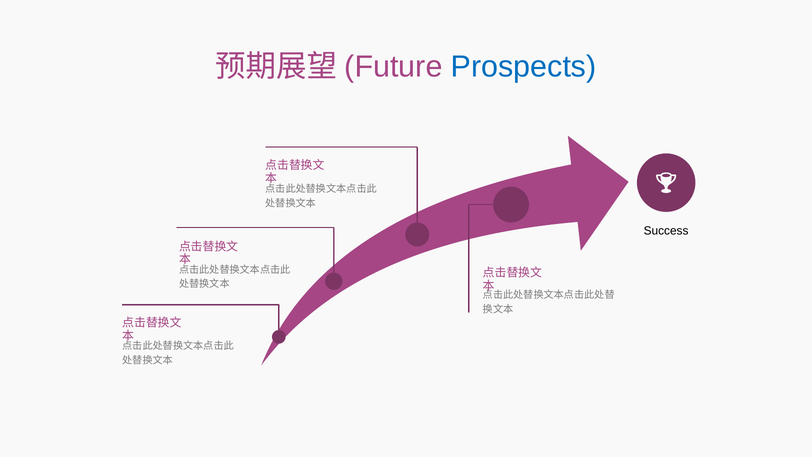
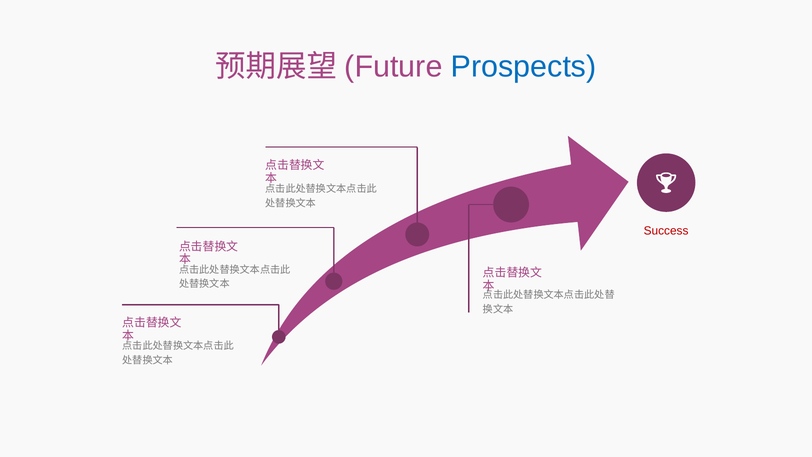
Success colour: black -> red (666, 230)
